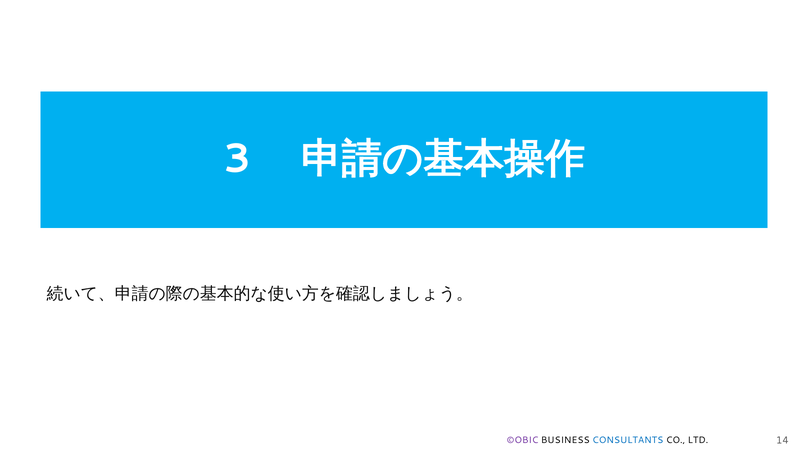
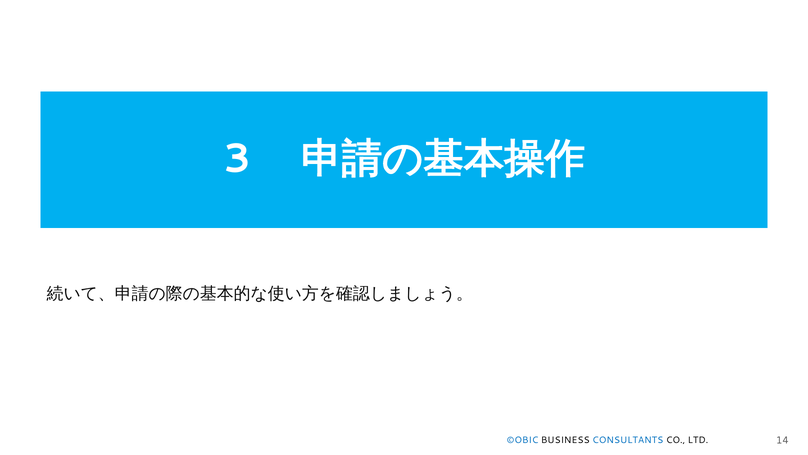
©OBIC colour: purple -> blue (522, 439)
